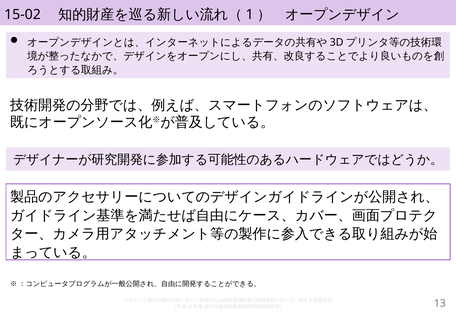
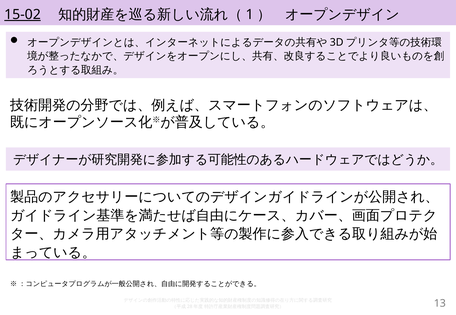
15-02 underline: none -> present (22, 14)
